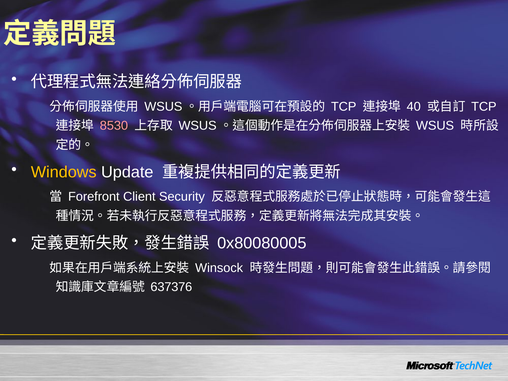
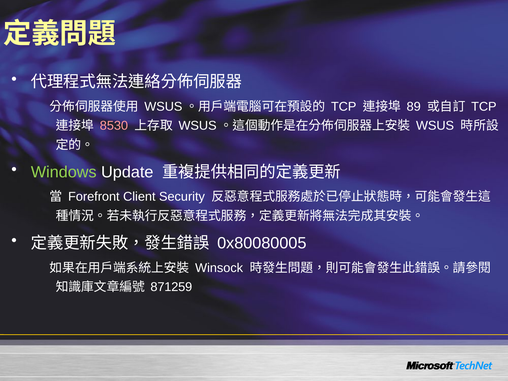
40: 40 -> 89 (414, 107)
Windows colour: yellow -> light green (64, 172)
637376: 637376 -> 871259 (171, 287)
